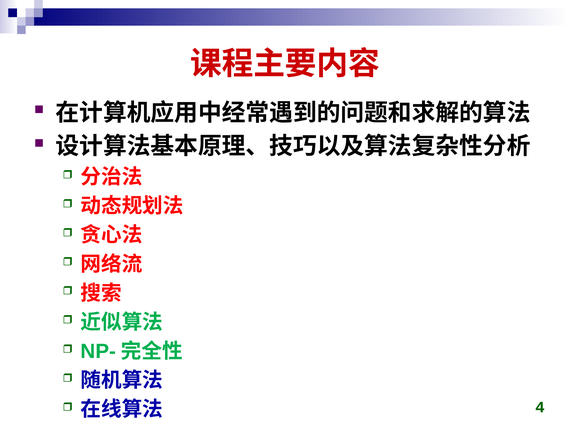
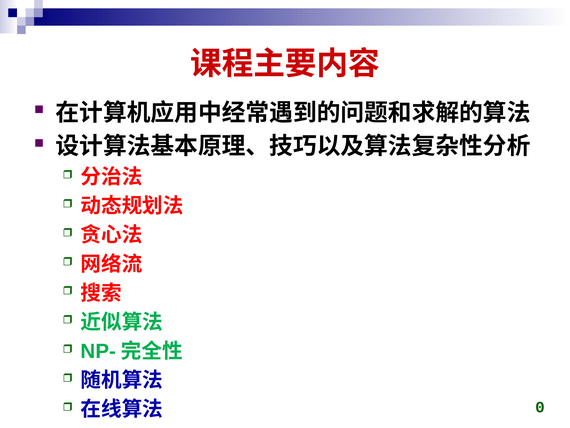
4: 4 -> 0 (540, 407)
